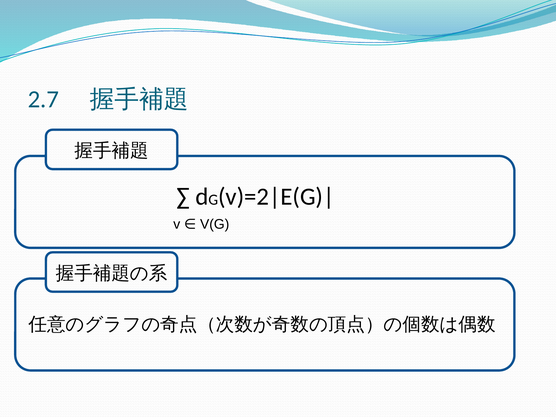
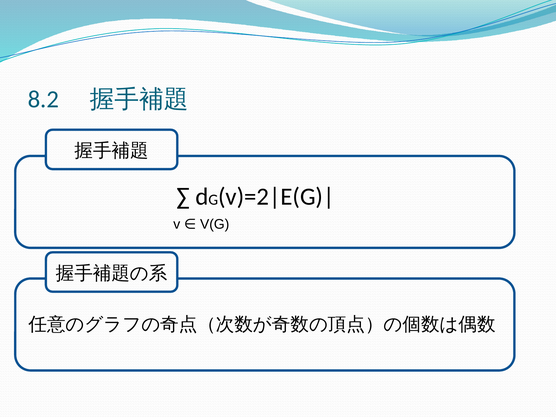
2.7: 2.7 -> 8.2 (43, 99)
